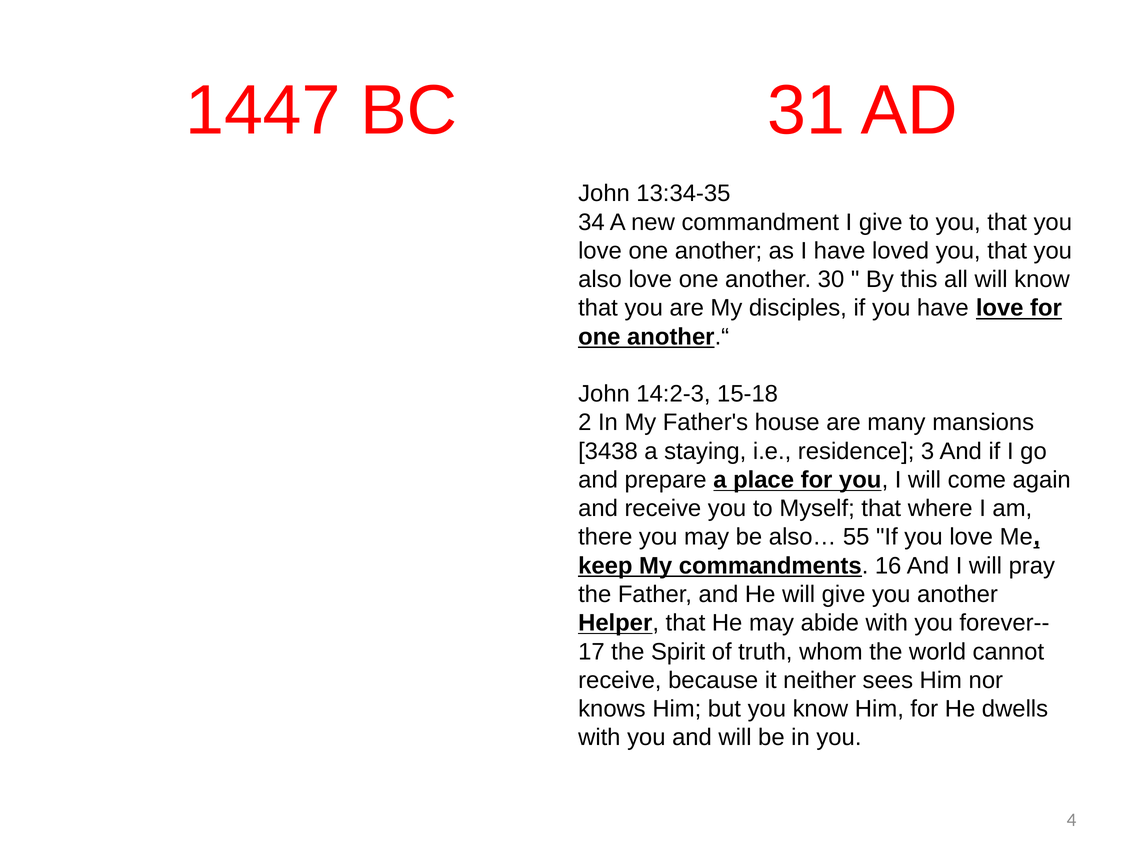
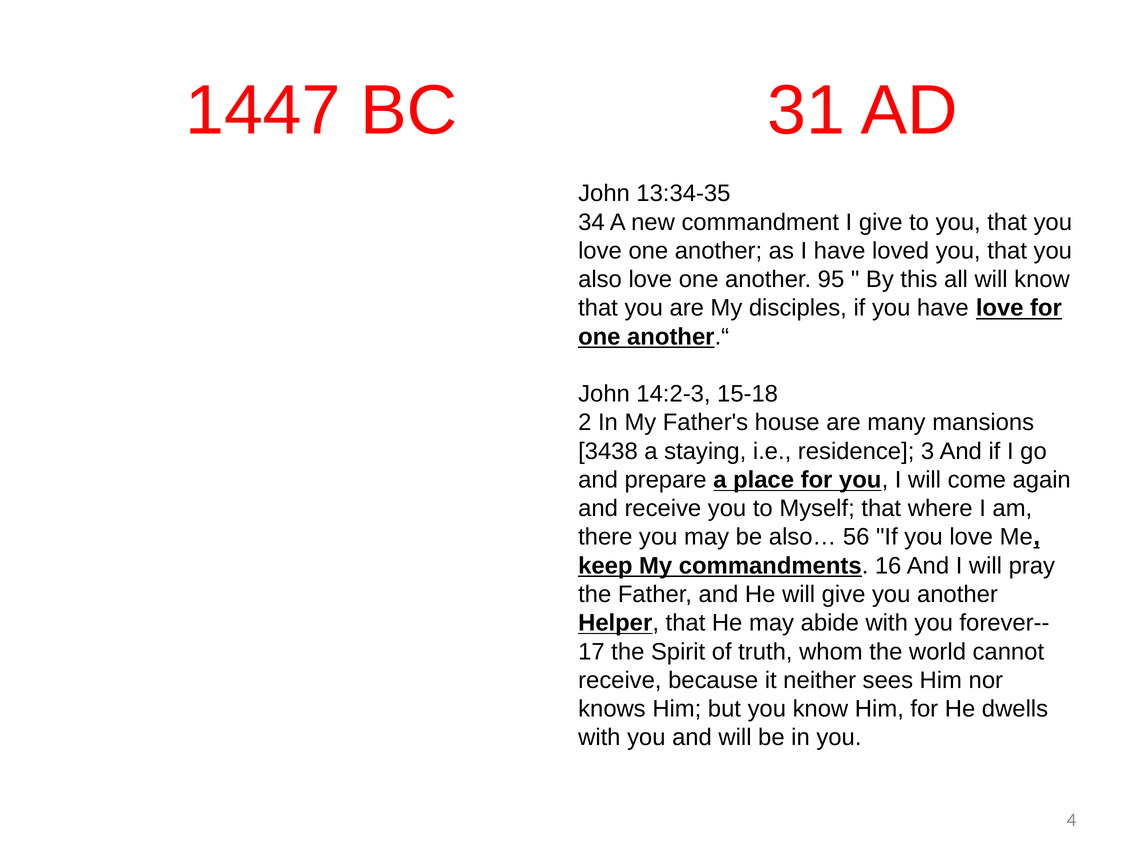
30: 30 -> 95 (831, 279)
55: 55 -> 56 (856, 537)
